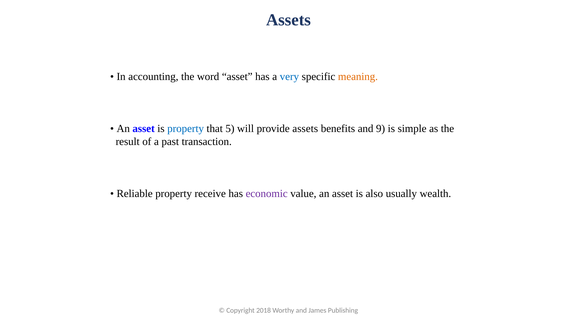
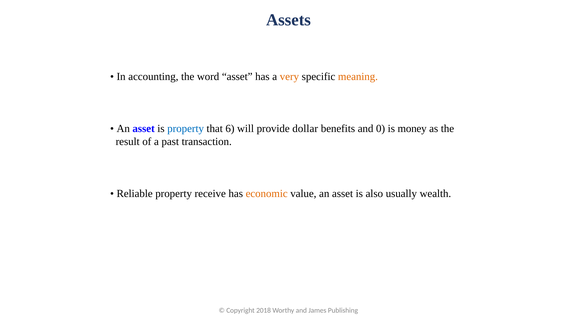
very colour: blue -> orange (289, 76)
5: 5 -> 6 (230, 128)
provide assets: assets -> dollar (305, 128)
9: 9 -> 0 (381, 128)
simple: simple -> money (412, 128)
economic colour: purple -> orange (267, 193)
